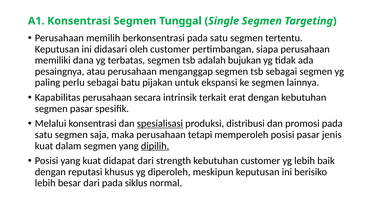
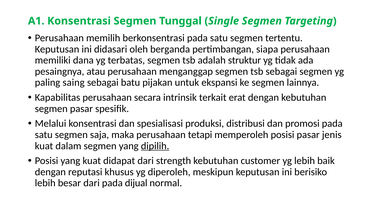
oleh customer: customer -> berganda (170, 49)
bujukan: bujukan -> struktur (245, 60)
perlu: perlu -> saing (74, 83)
spesialisasi underline: present -> none (160, 124)
siklus: siklus -> dijual (136, 183)
